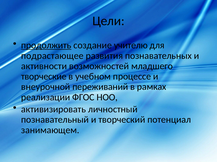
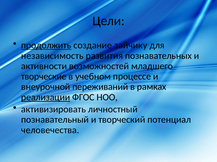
учителю: учителю -> зайчику (131, 46)
подрастающее: подрастающее -> независимость (52, 56)
реализации underline: none -> present (46, 98)
занимающем: занимающем -> человечества (50, 131)
